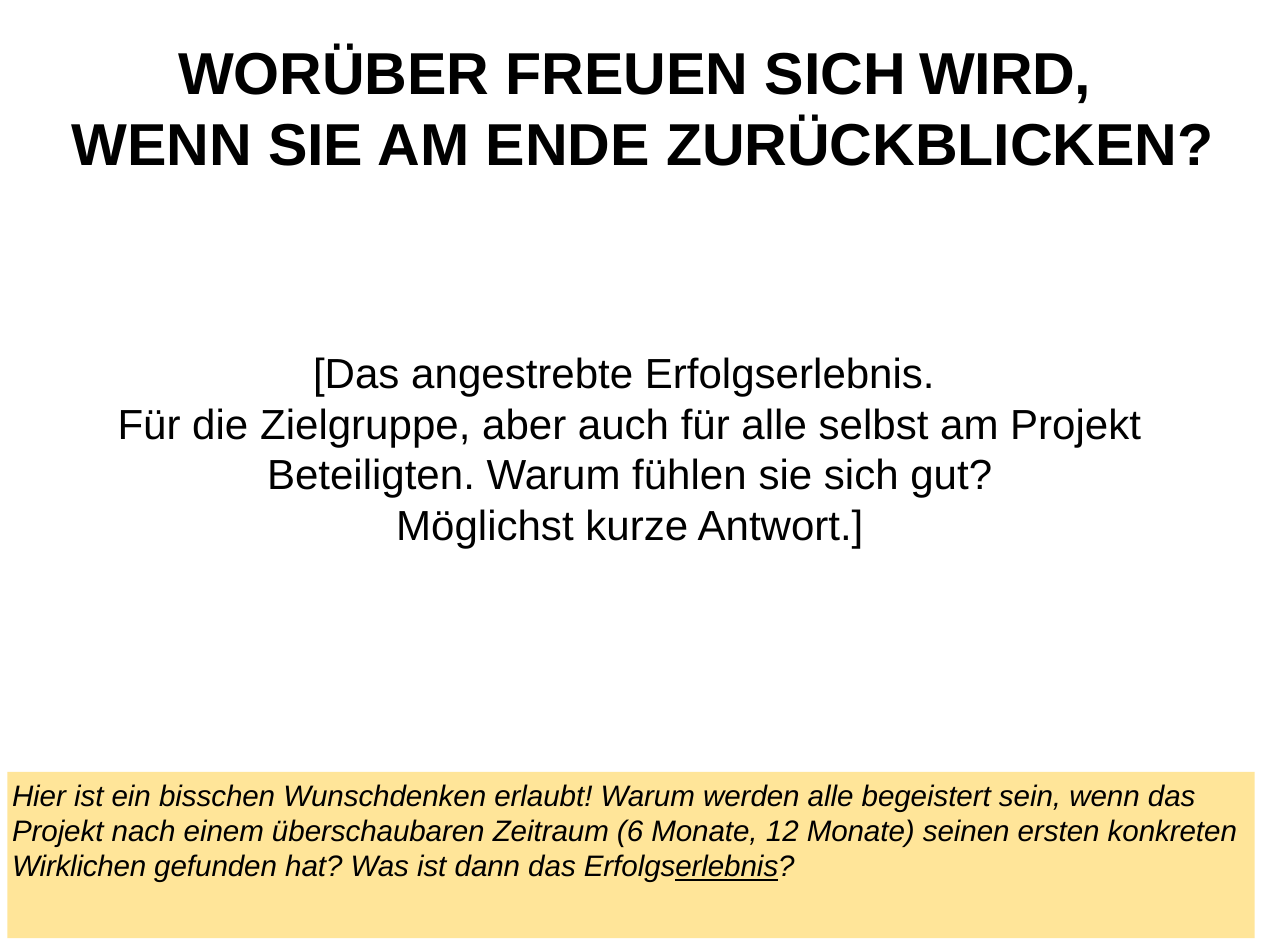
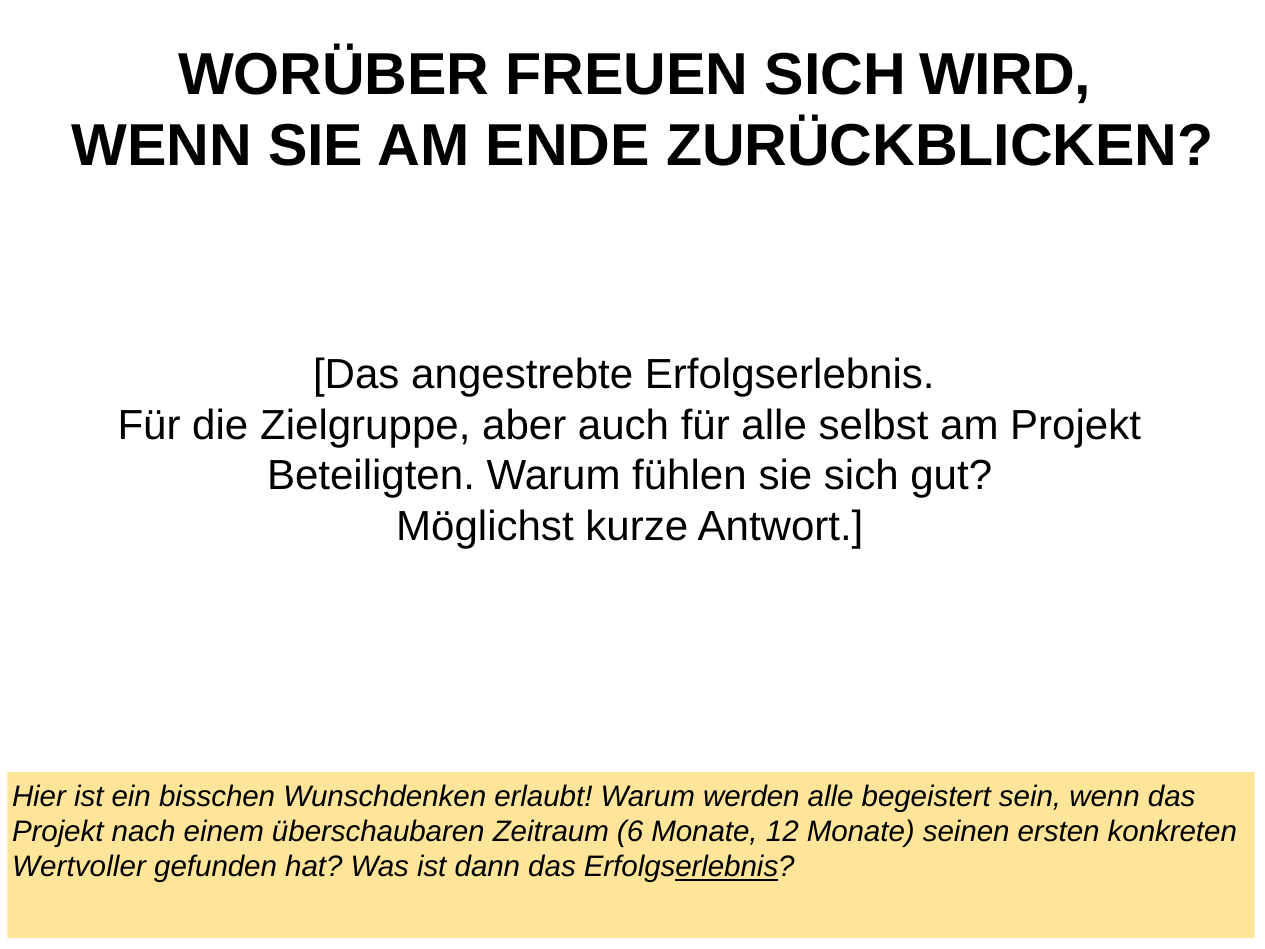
Wirklichen: Wirklichen -> Wertvoller (79, 867)
